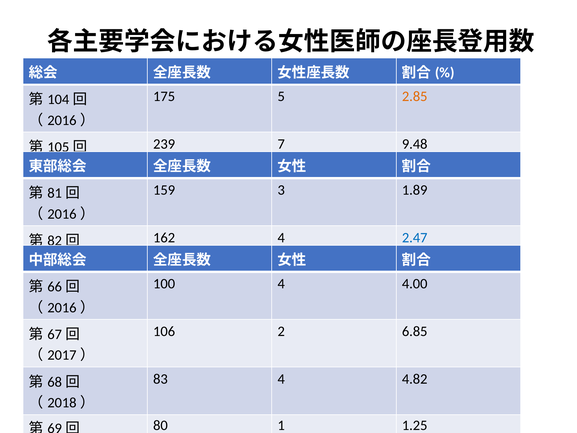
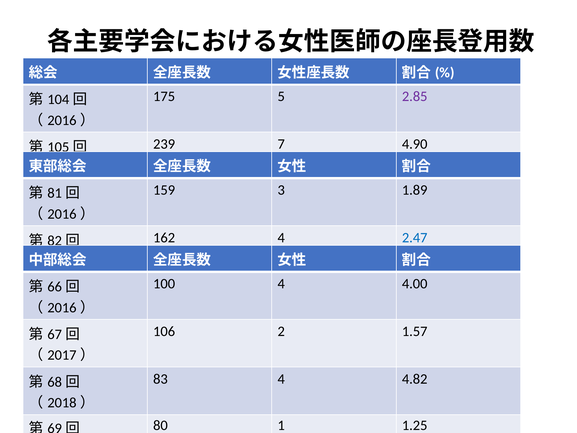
2.85 colour: orange -> purple (415, 96)
9.48: 9.48 -> 4.90 (415, 144)
6.85: 6.85 -> 1.57 (415, 331)
